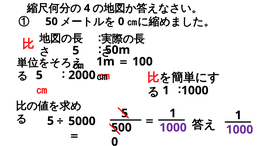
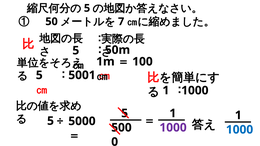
4: 4 -> 5 (87, 8)
0: 0 -> 7 (121, 22)
2000: 2000 -> 5001 (82, 75)
1000 colour: purple -> blue (240, 130)
